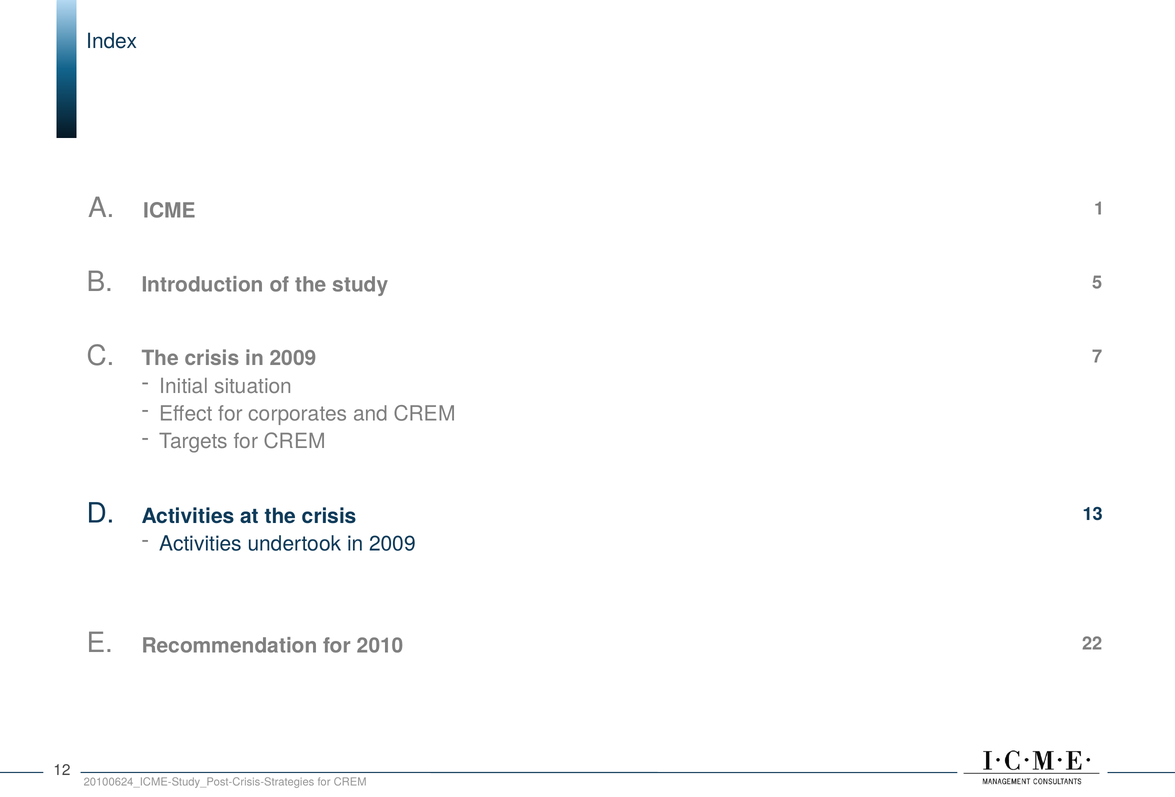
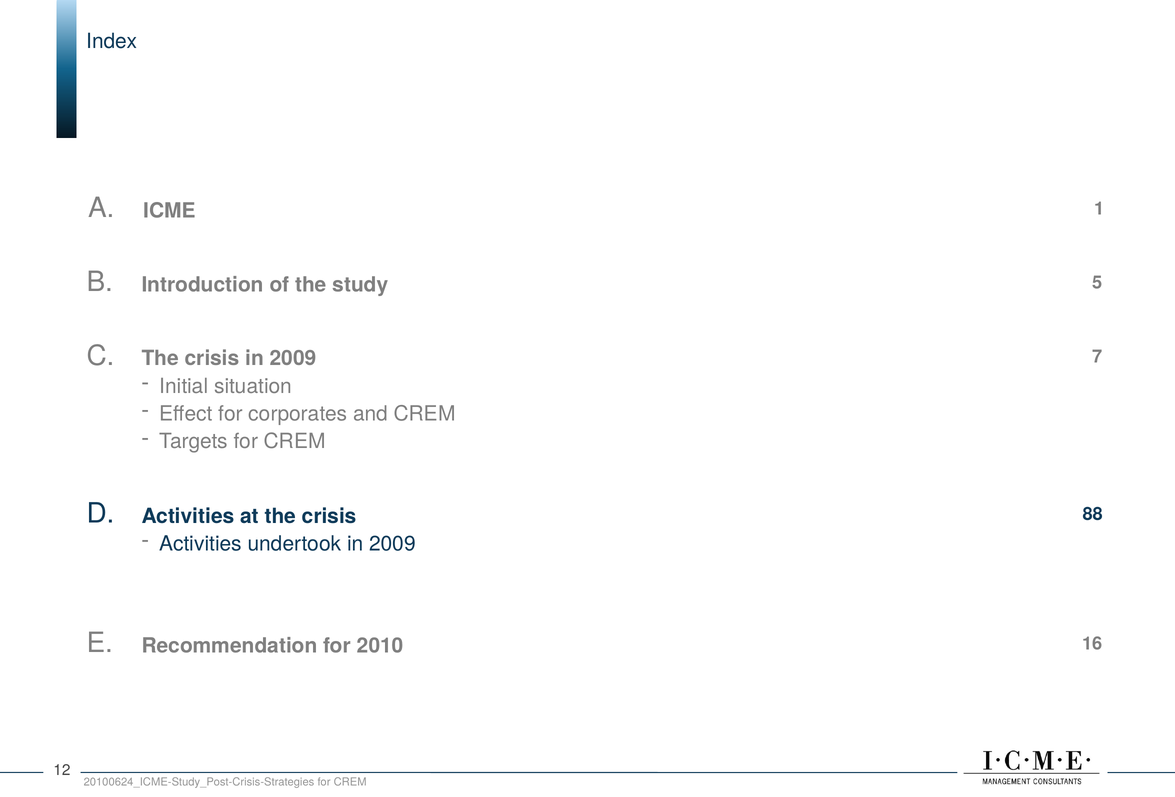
13: 13 -> 88 (1093, 514)
22: 22 -> 16 (1092, 644)
